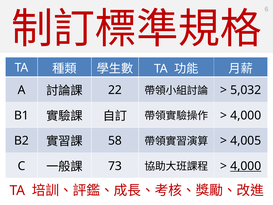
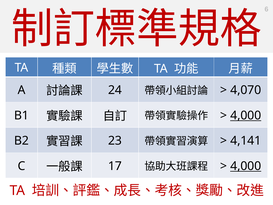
22: 22 -> 24 (115, 90)
5,032: 5,032 -> 4,070 (246, 90)
4,000 underline: none -> present (246, 115)
58: 58 -> 23 (115, 141)
4,005: 4,005 -> 4,141 (246, 141)
73: 73 -> 17 (115, 166)
